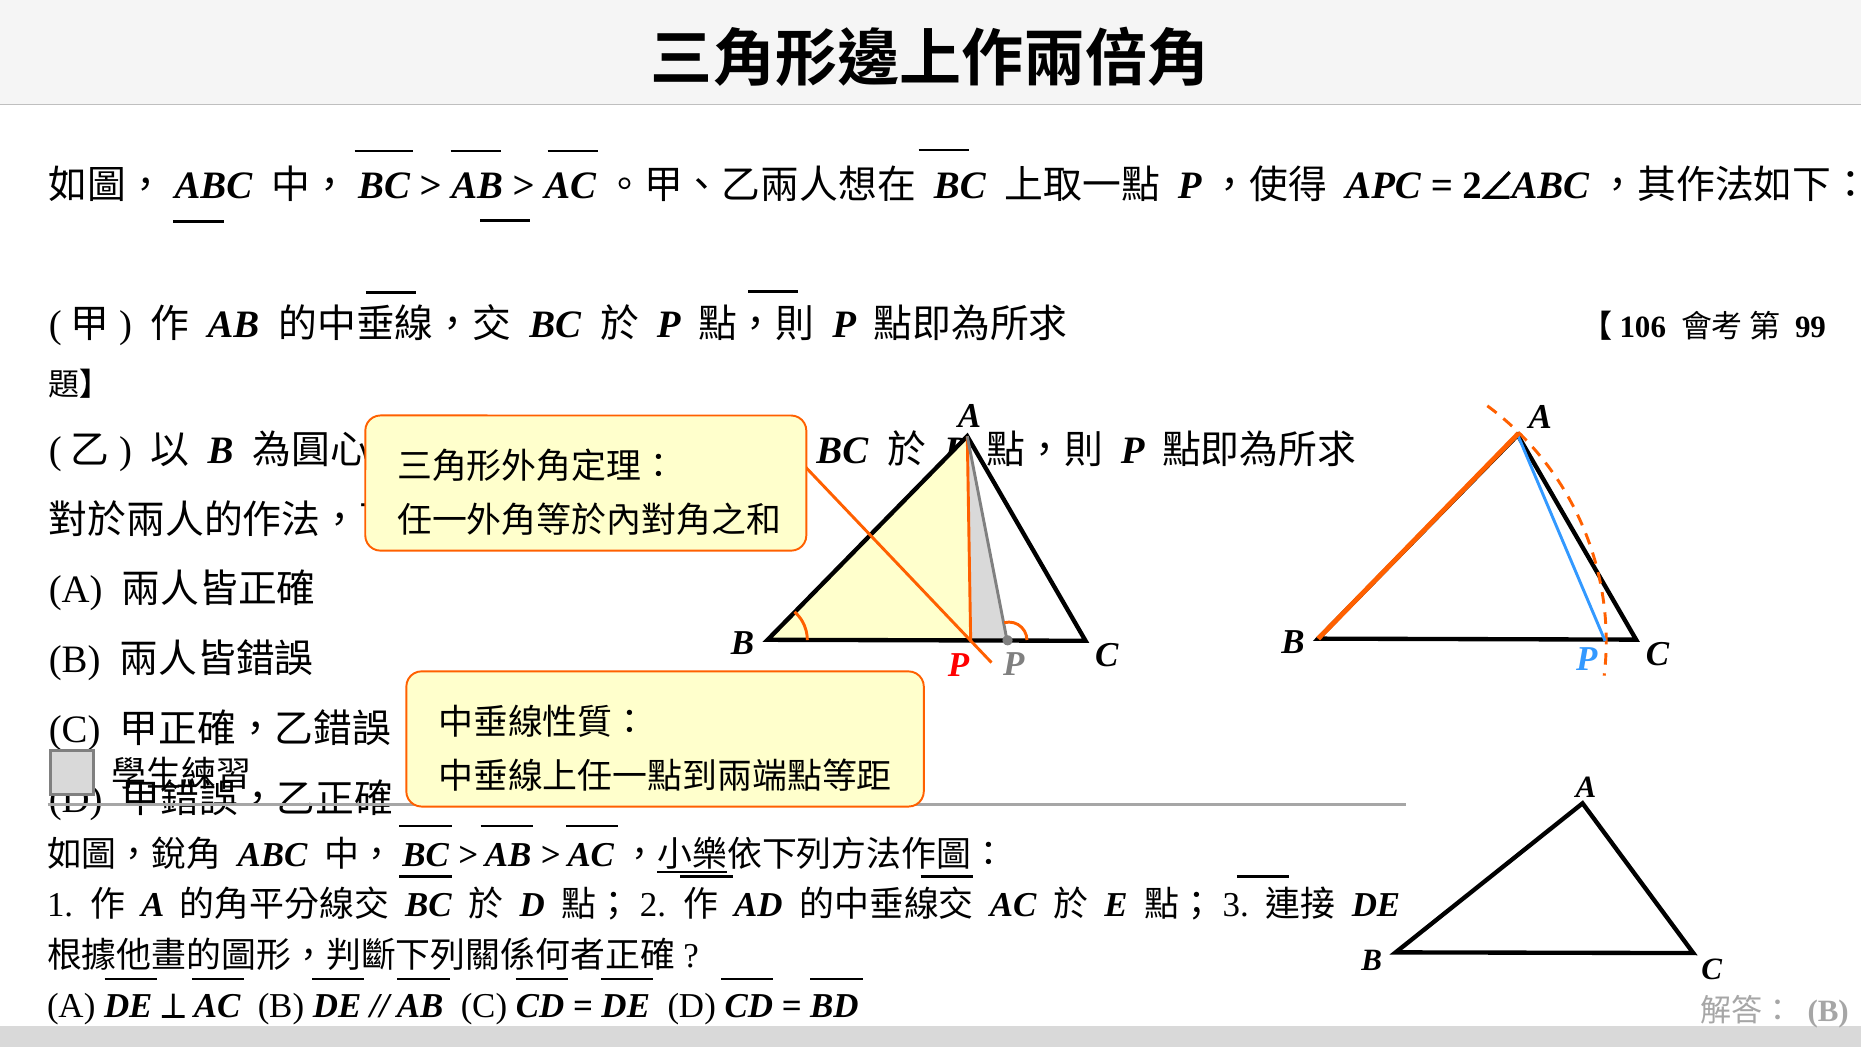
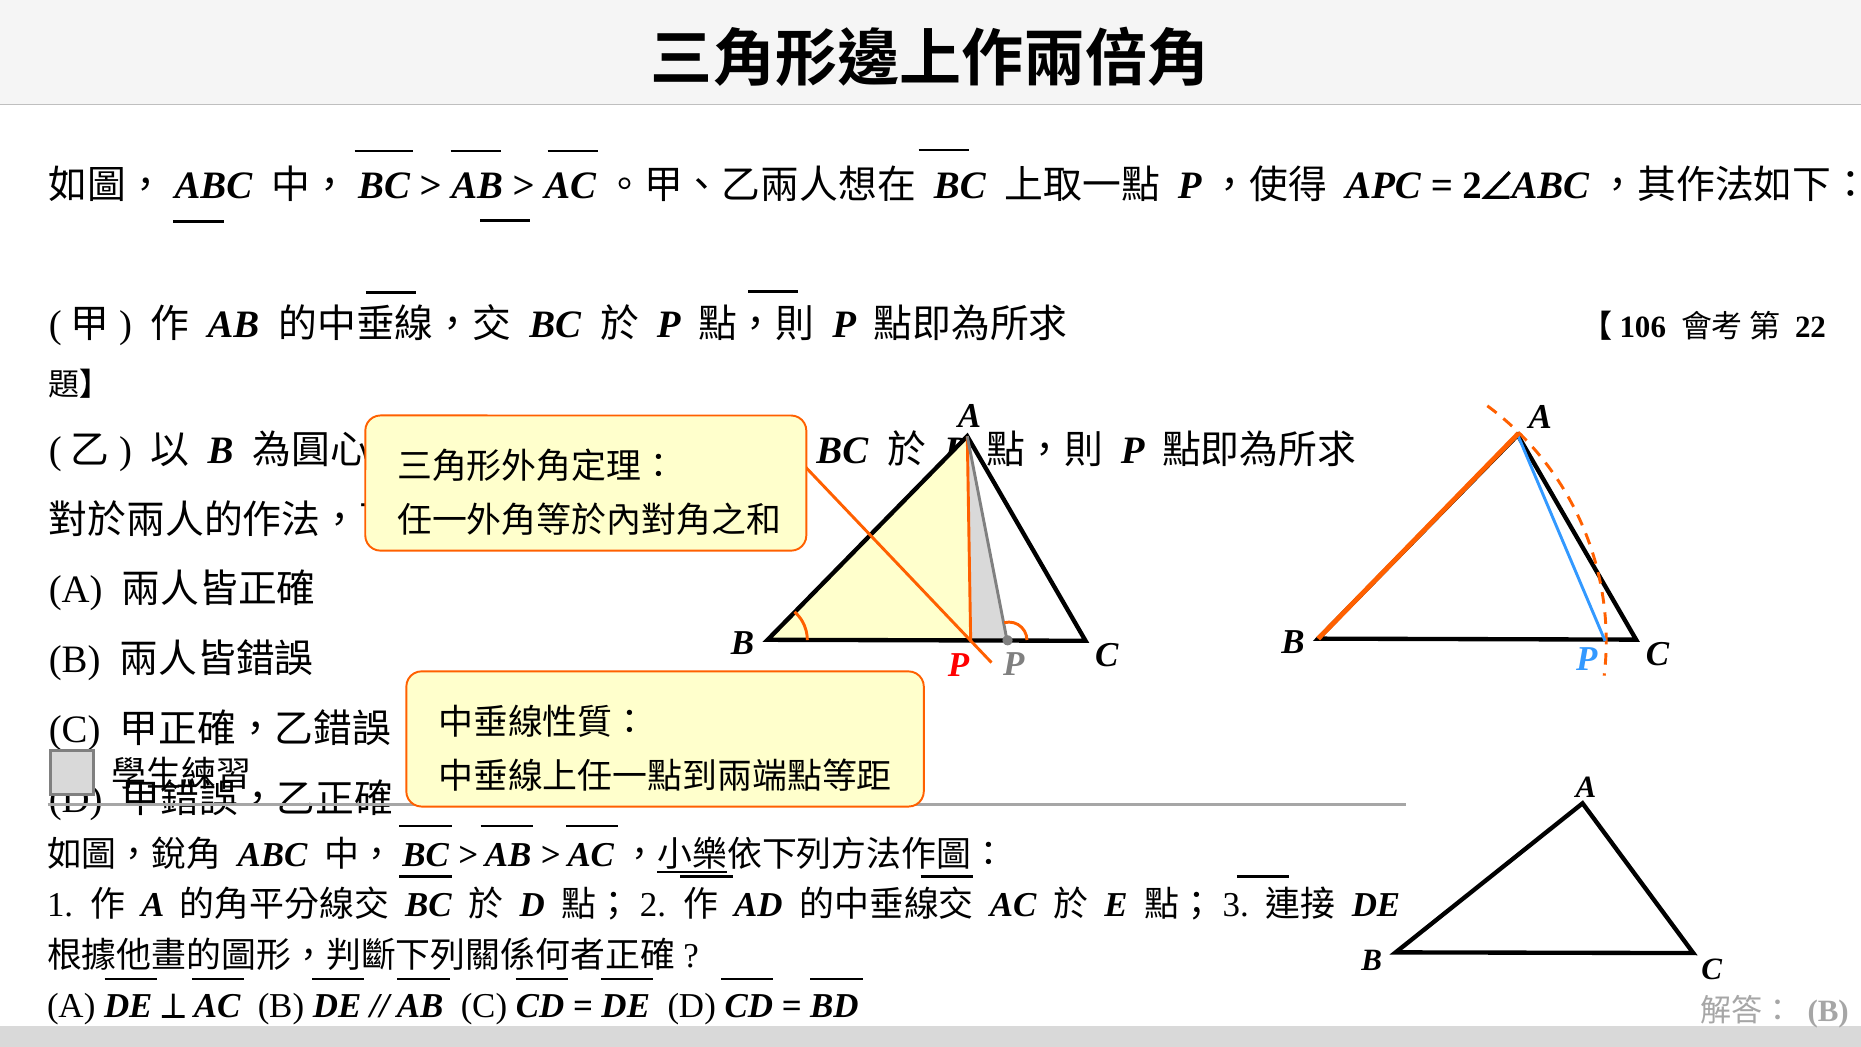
99: 99 -> 22 (1810, 327)
